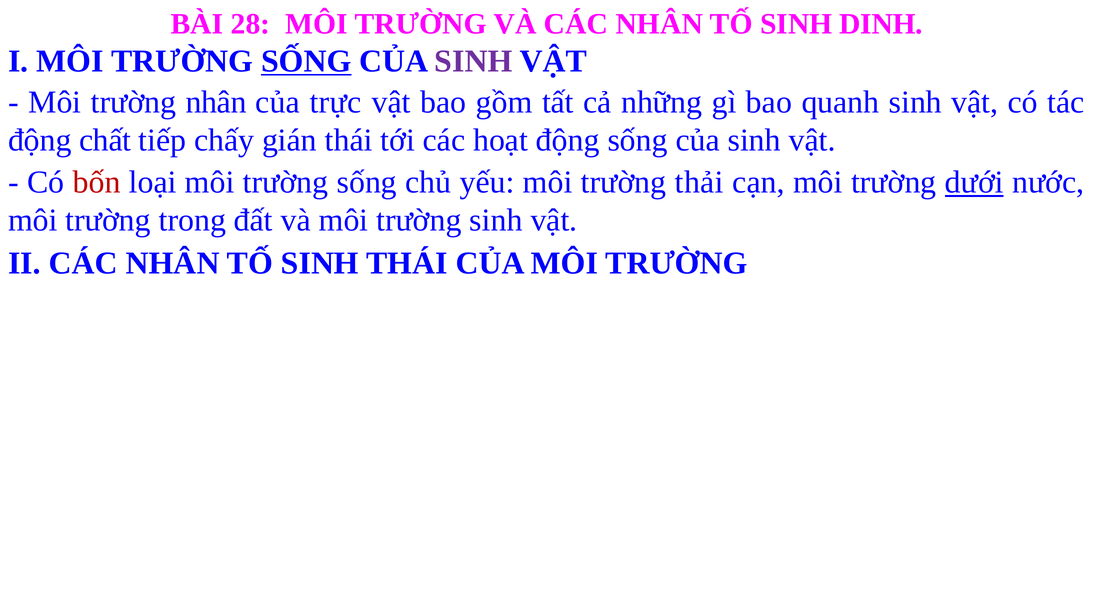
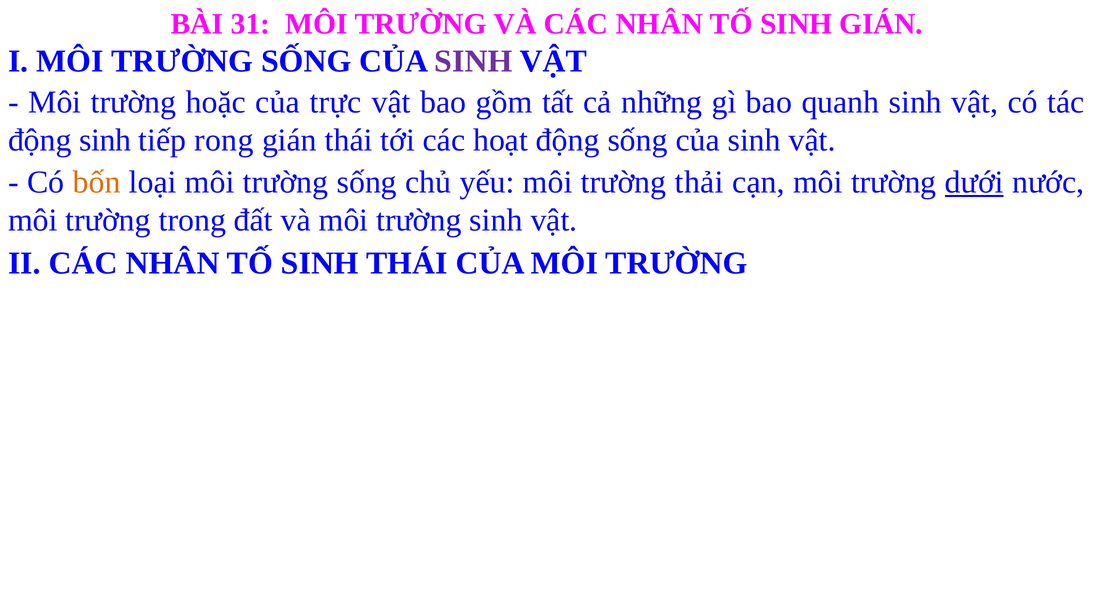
28: 28 -> 31 (251, 24)
SINH DINH: DINH -> GIÁN (881, 24)
SỐNG underline: present -> none (306, 61)
trường nhân: nhân -> hoặc (216, 102)
động chất: chất -> sinh (105, 140)
chấy: chấy -> rong (224, 140)
bốn colour: red -> orange (97, 182)
